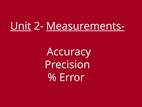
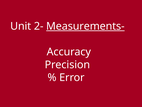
Unit underline: present -> none (21, 26)
